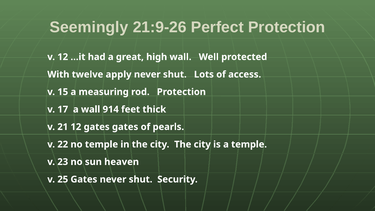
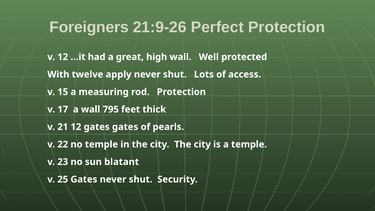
Seemingly: Seemingly -> Foreigners (89, 27)
914: 914 -> 795 (111, 109)
heaven: heaven -> blatant (122, 162)
